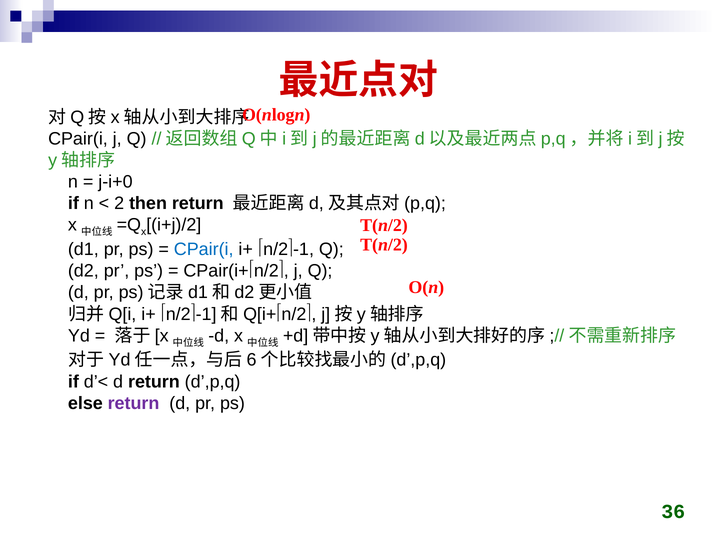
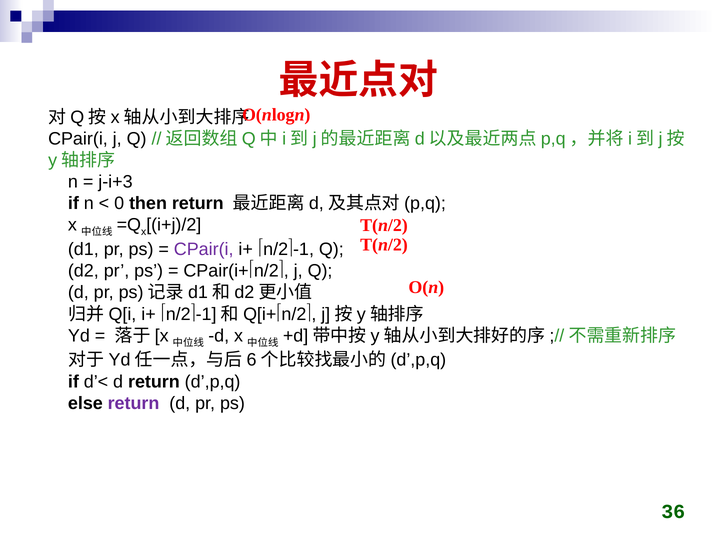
j-i+0: j-i+0 -> j-i+3 (115, 182)
2: 2 -> 0 (119, 203)
CPair(i colour: blue -> purple (204, 249)
